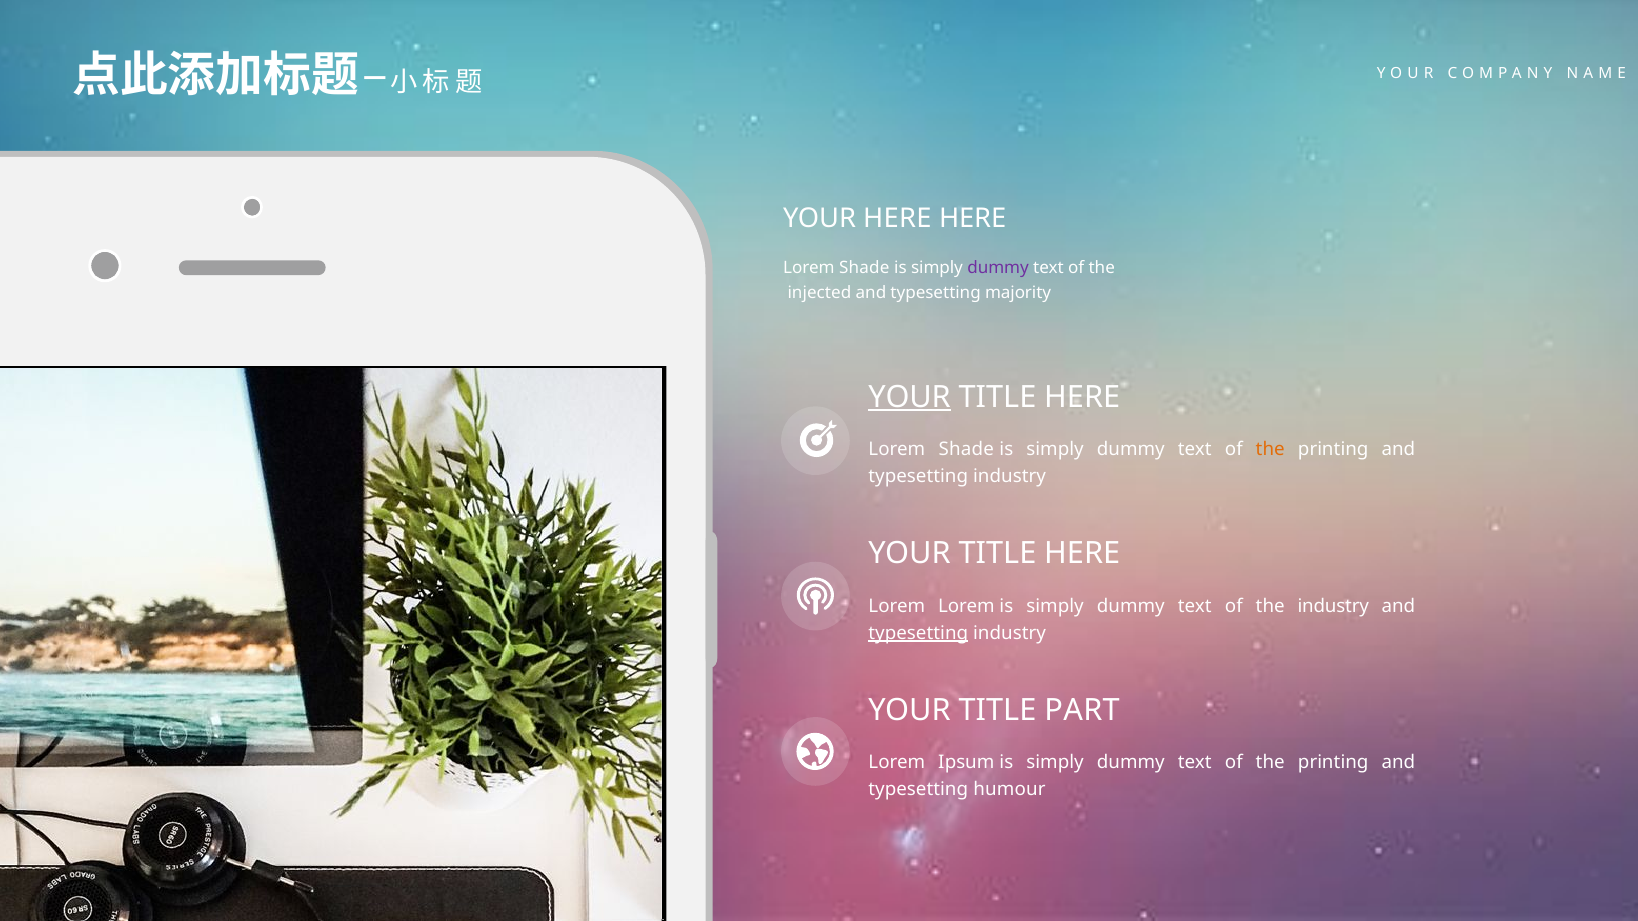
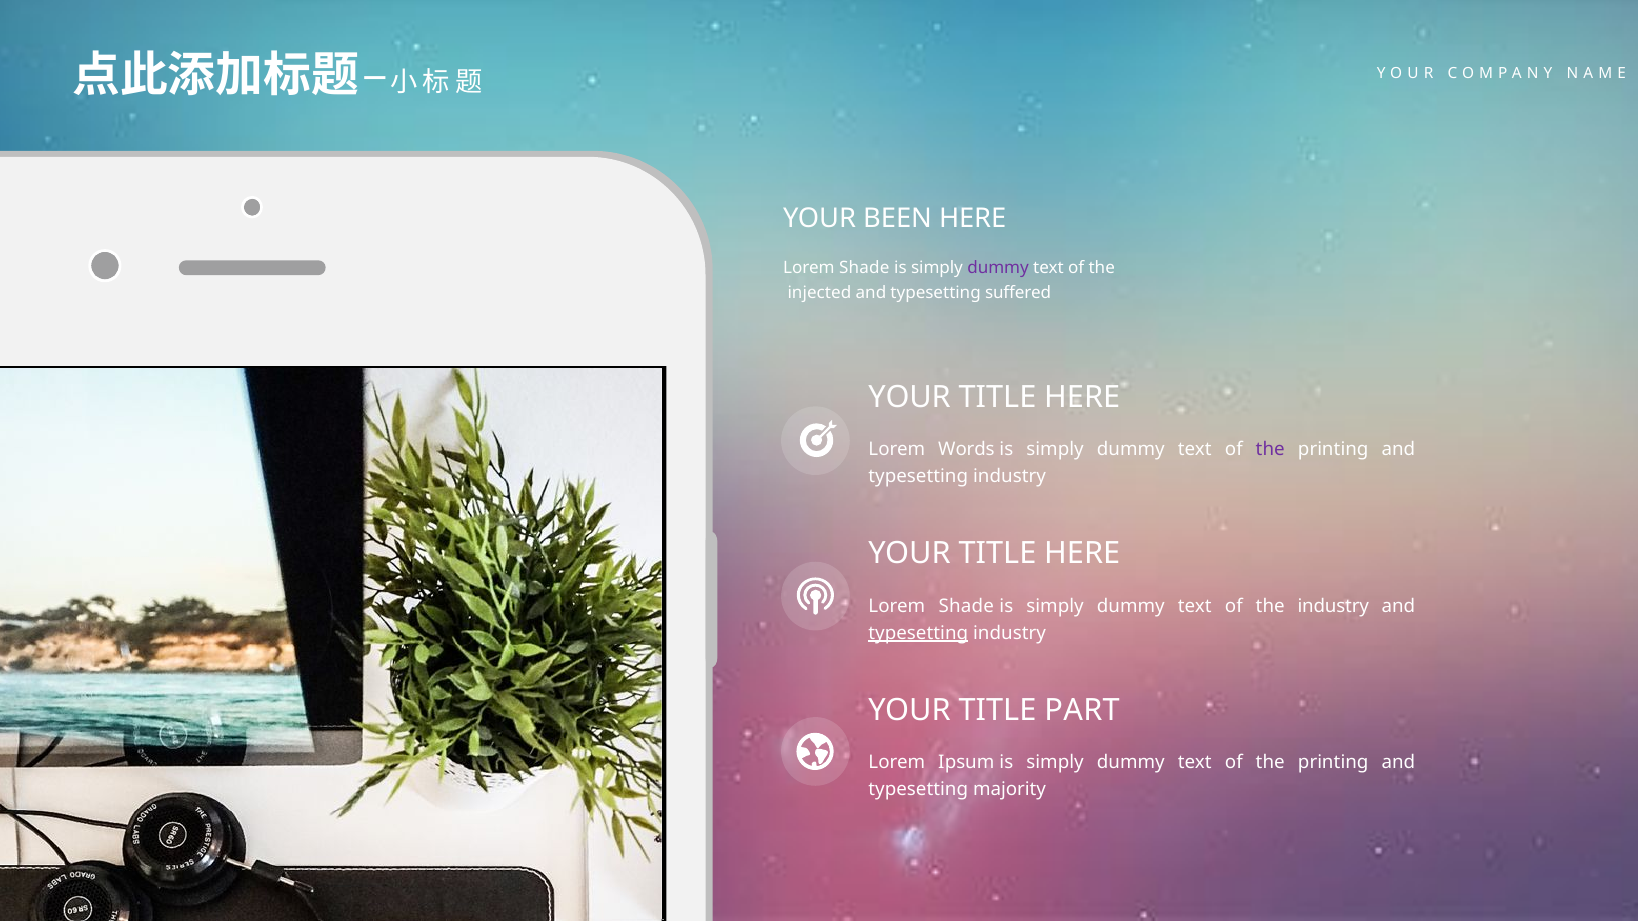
YOUR HERE: HERE -> BEEN (898, 219)
majority: majority -> suffered (1018, 292)
YOUR underline: present -> none (910, 397)
Shade: Shade -> Words (966, 450)
the colour: orange -> purple (1270, 450)
Lorem: Lorem -> Shade (966, 606)
humour: humour -> majority (1010, 790)
